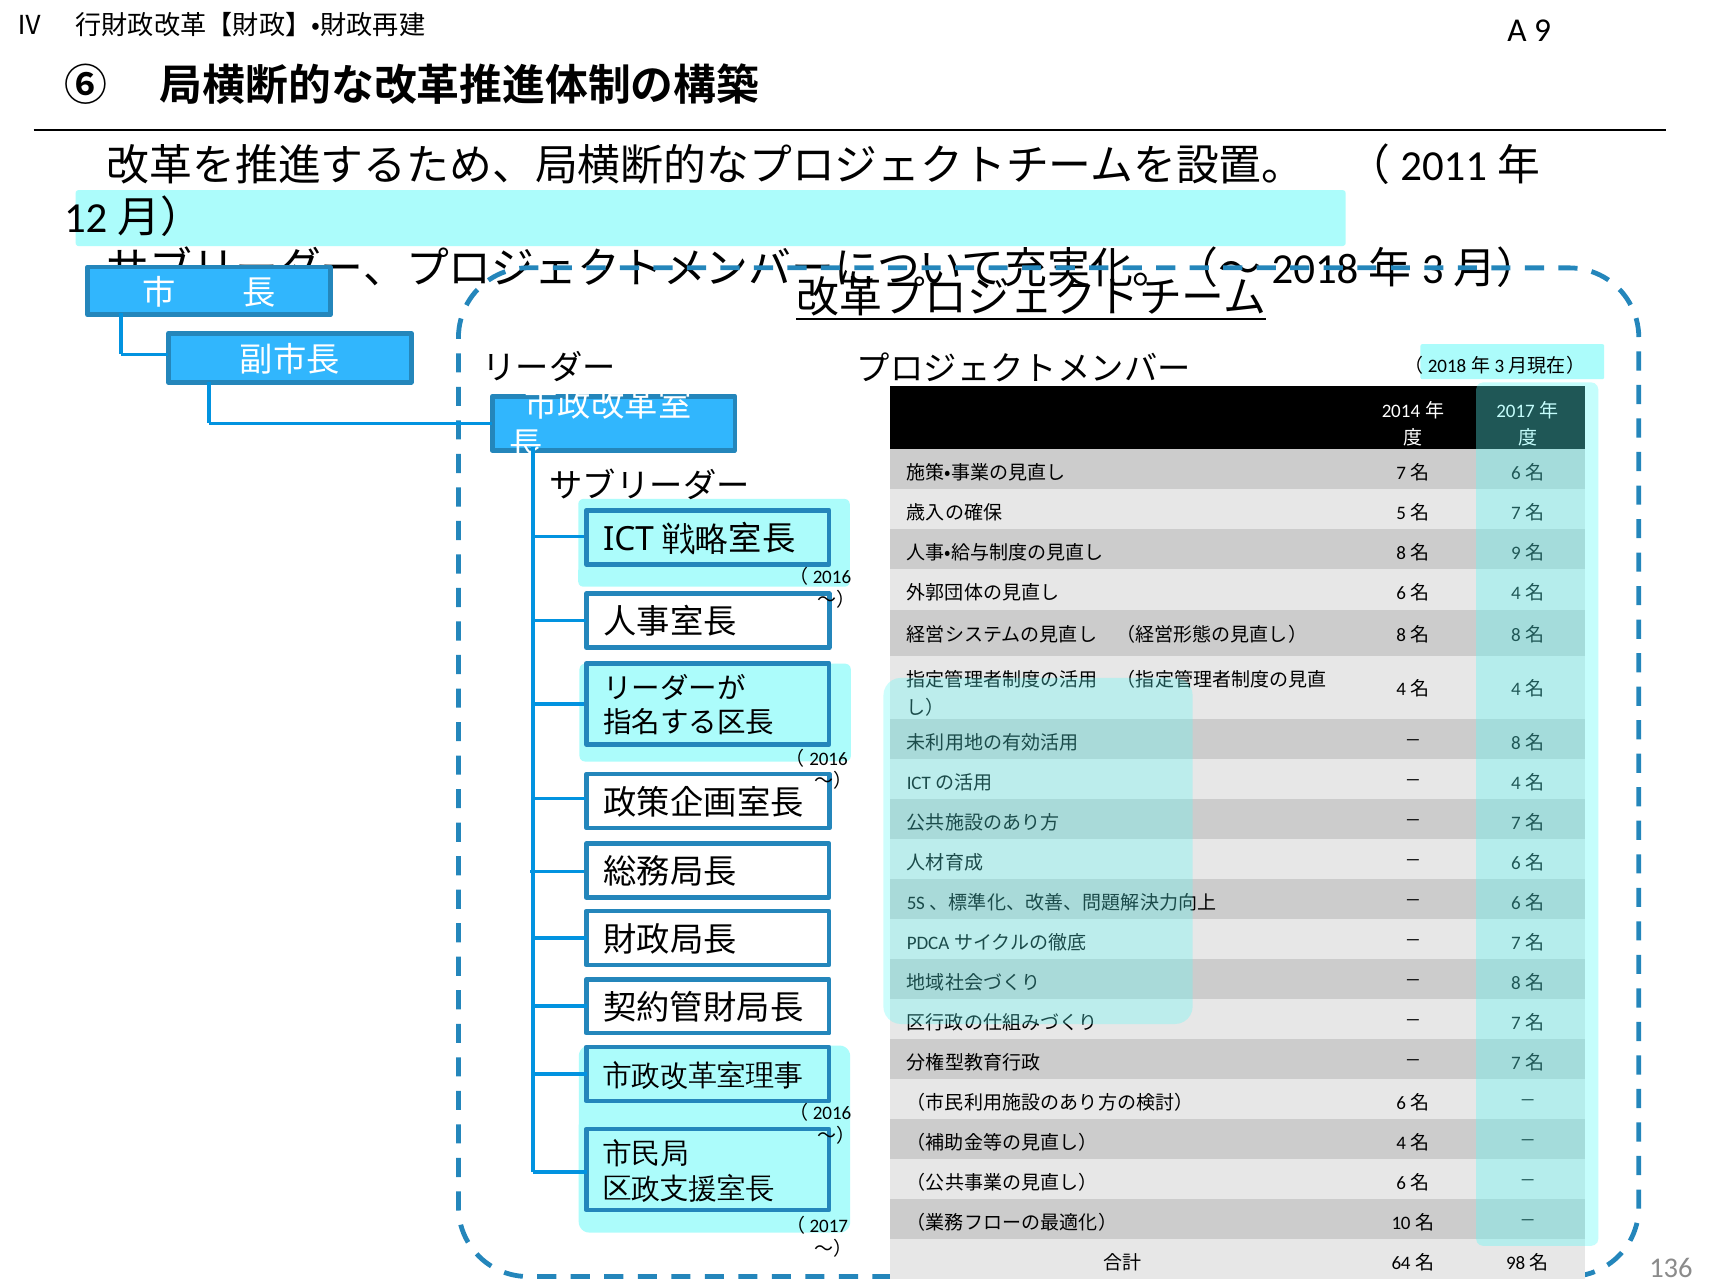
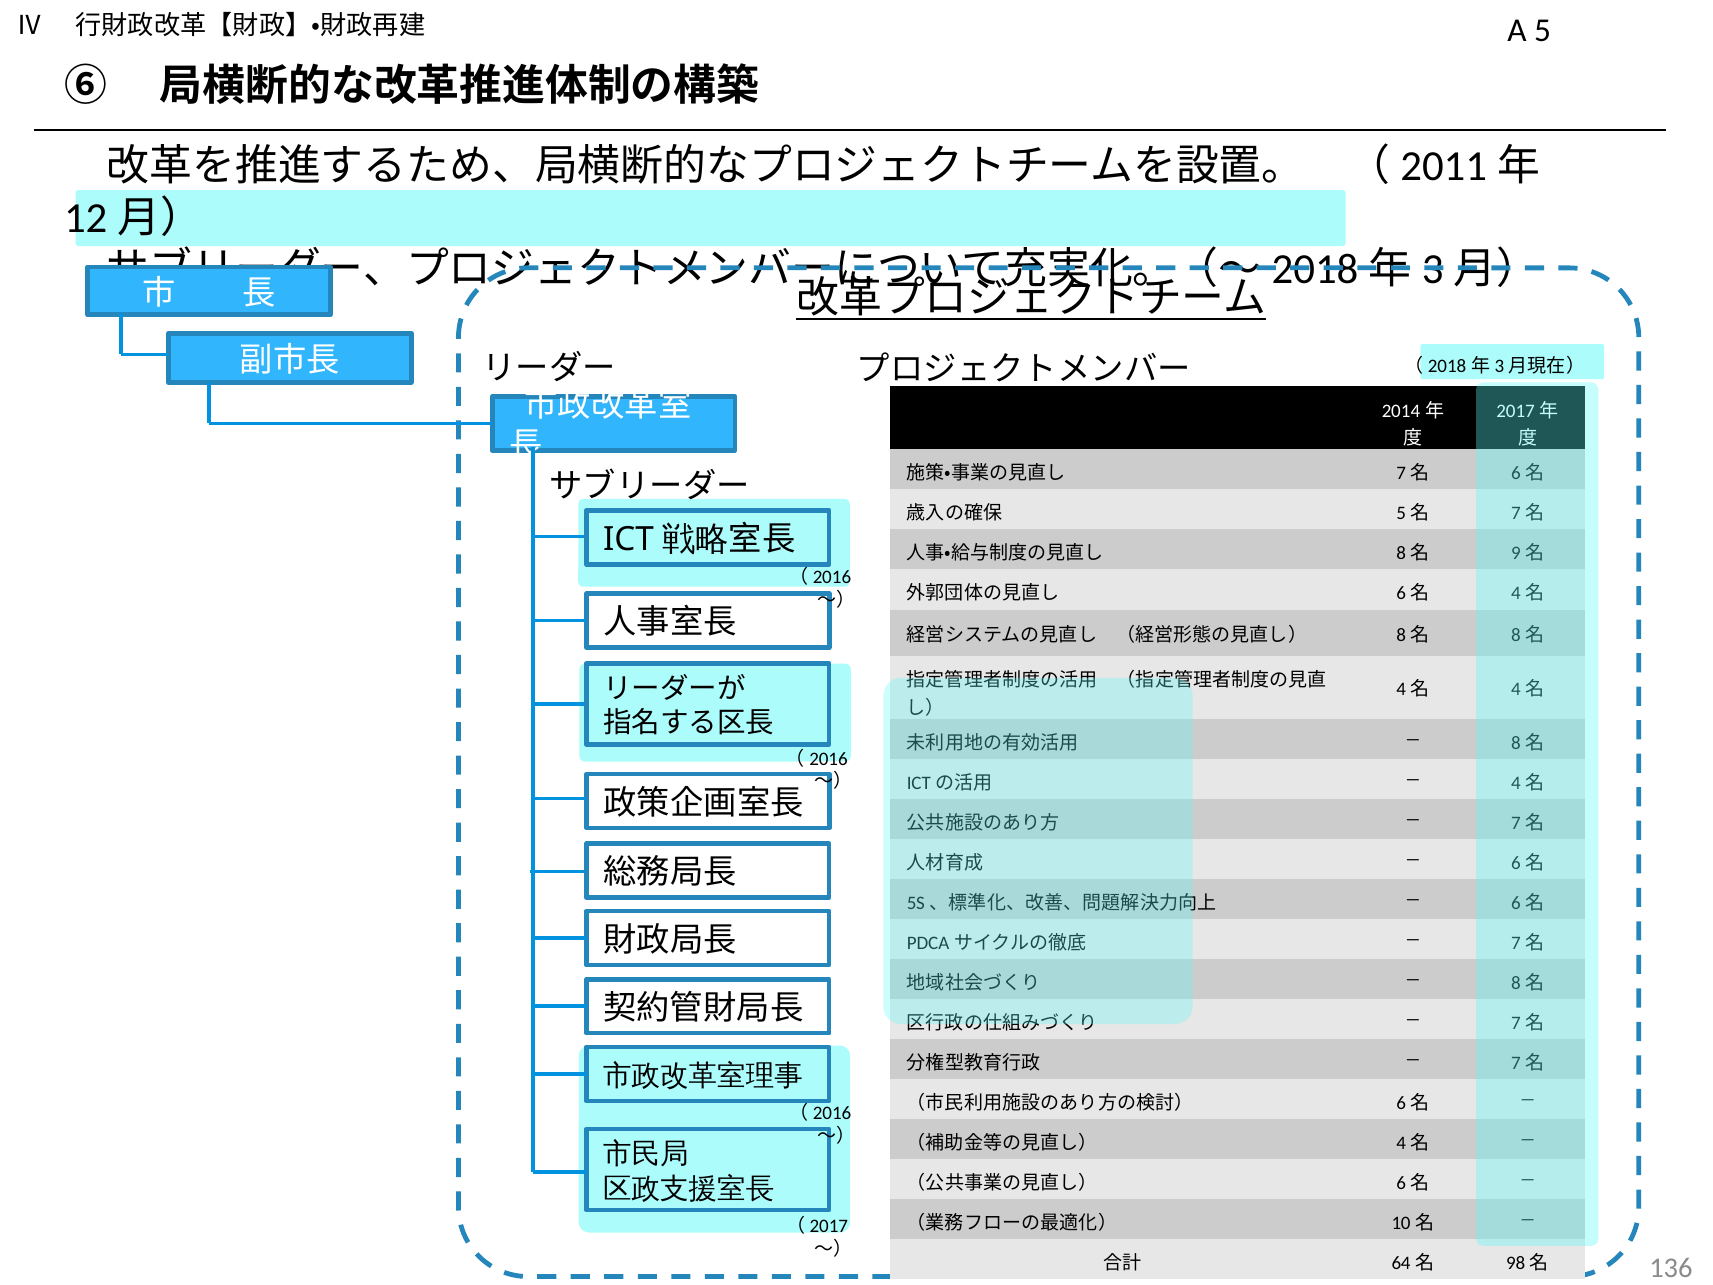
9: 9 -> 5 (1543, 31)
